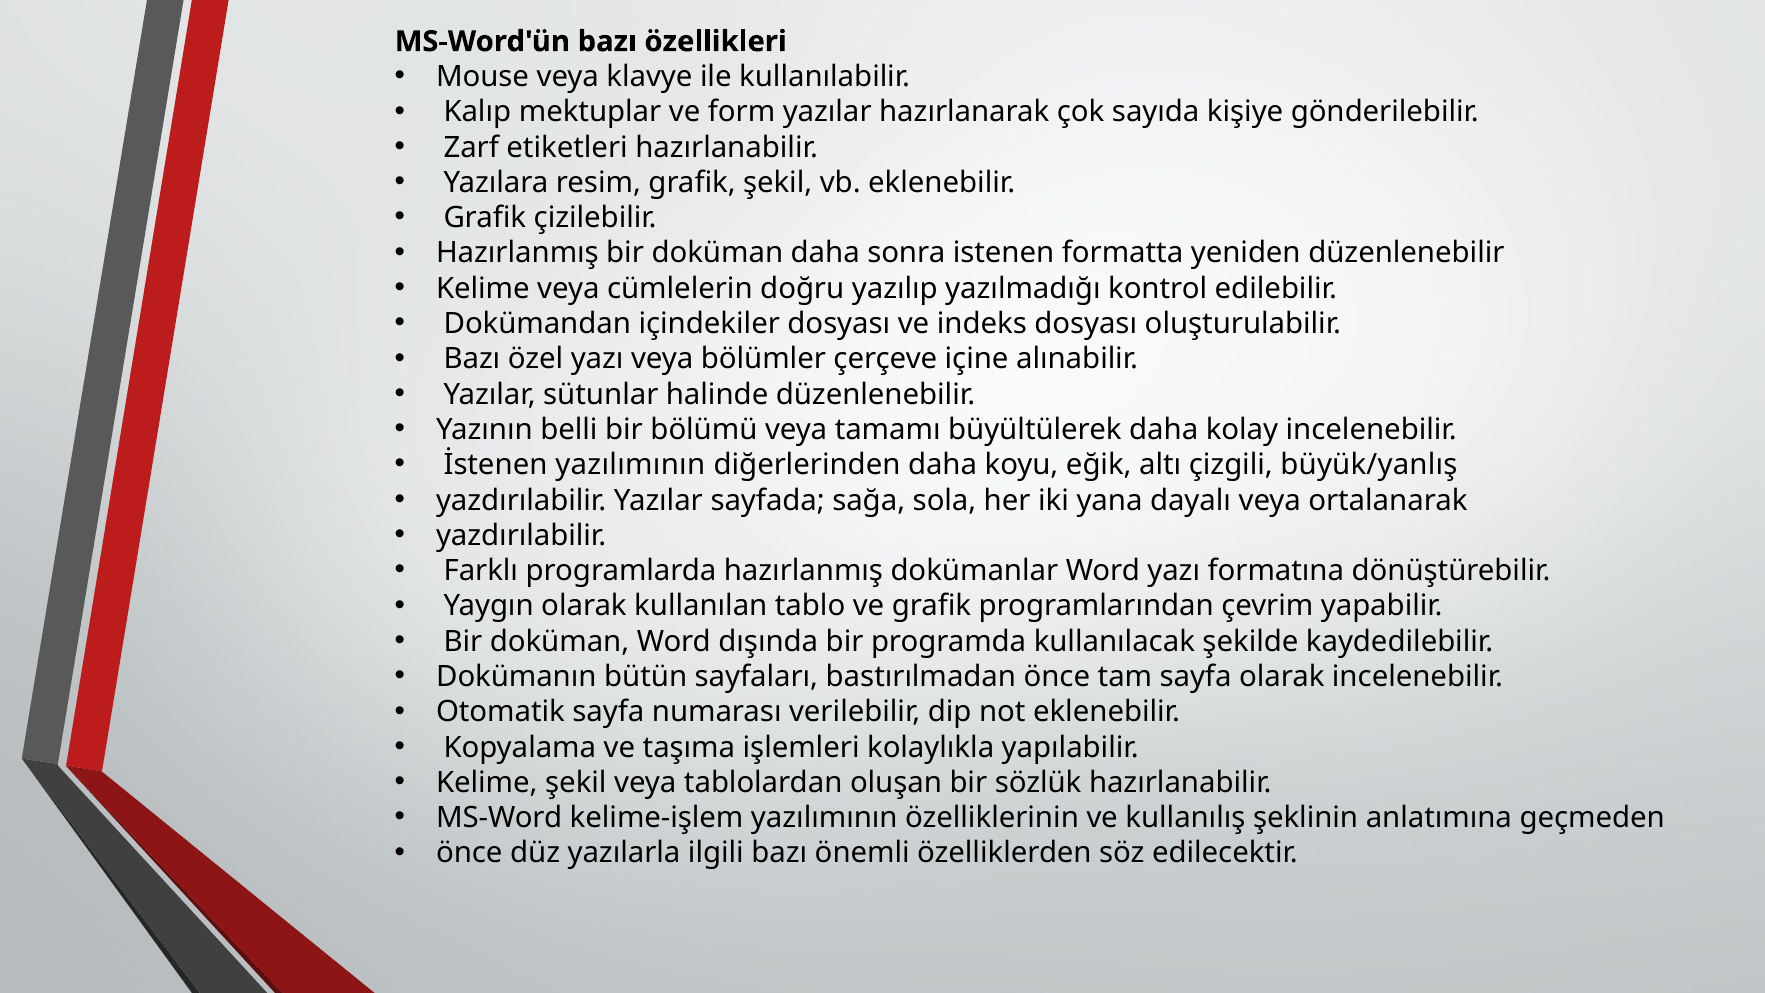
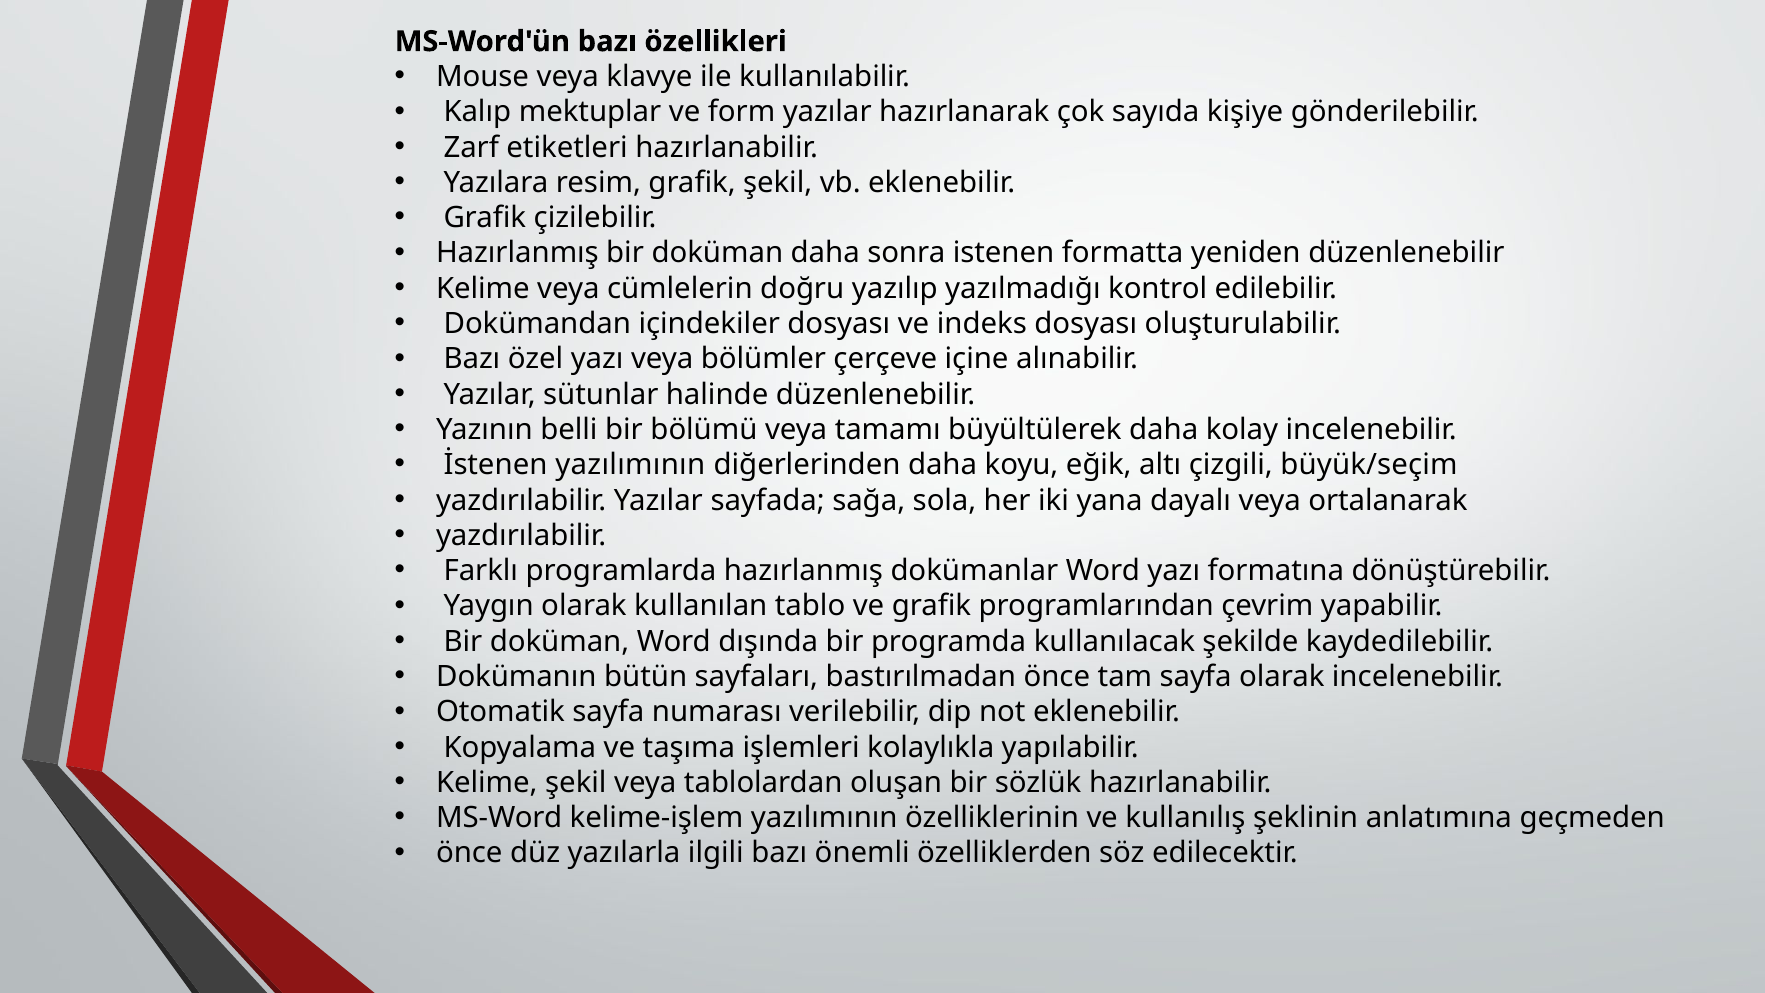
büyük/yanlış: büyük/yanlış -> büyük/seçim (1369, 465)
